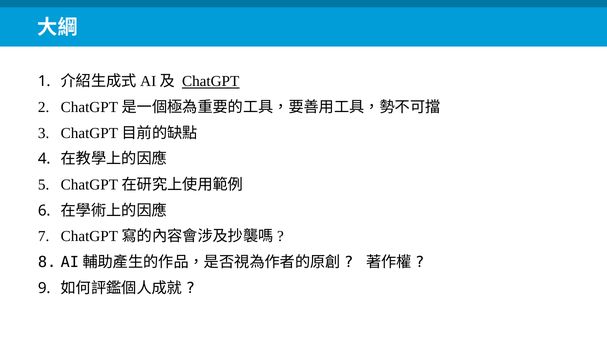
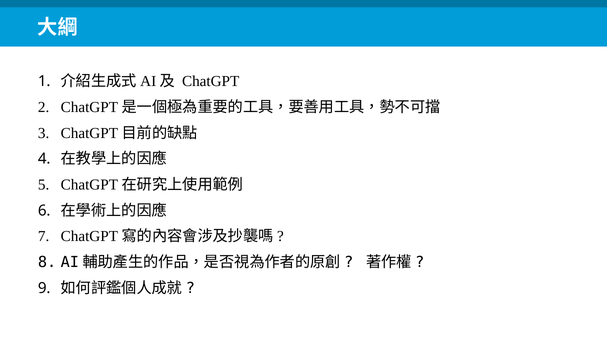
ChatGPT underline: present -> none (211, 81)
